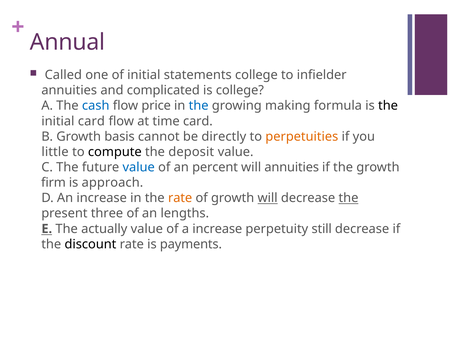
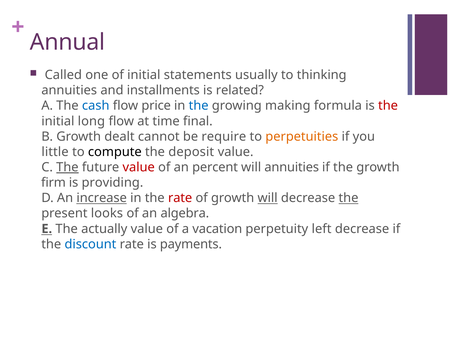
statements college: college -> usually (256, 75)
infielder: infielder -> thinking (322, 75)
complicated: complicated -> installments (163, 90)
is college: college -> related (240, 90)
the colour: black -> red (388, 106)
initial card: card -> long (91, 121)
time card: card -> final (198, 121)
basis: basis -> dealt (119, 137)
directly: directly -> require (224, 137)
The underline: none -> present (67, 168)
value colour: blue -> red (139, 168)
approach: approach -> providing (112, 183)
increase underline: none -> present (102, 198)
rate colour: orange -> red (180, 198)
three: three -> looks (107, 214)
lengths: lengths -> algebra (185, 214)
a increase: increase -> vacation (217, 229)
still: still -> left (322, 229)
discount colour: black -> blue (90, 245)
